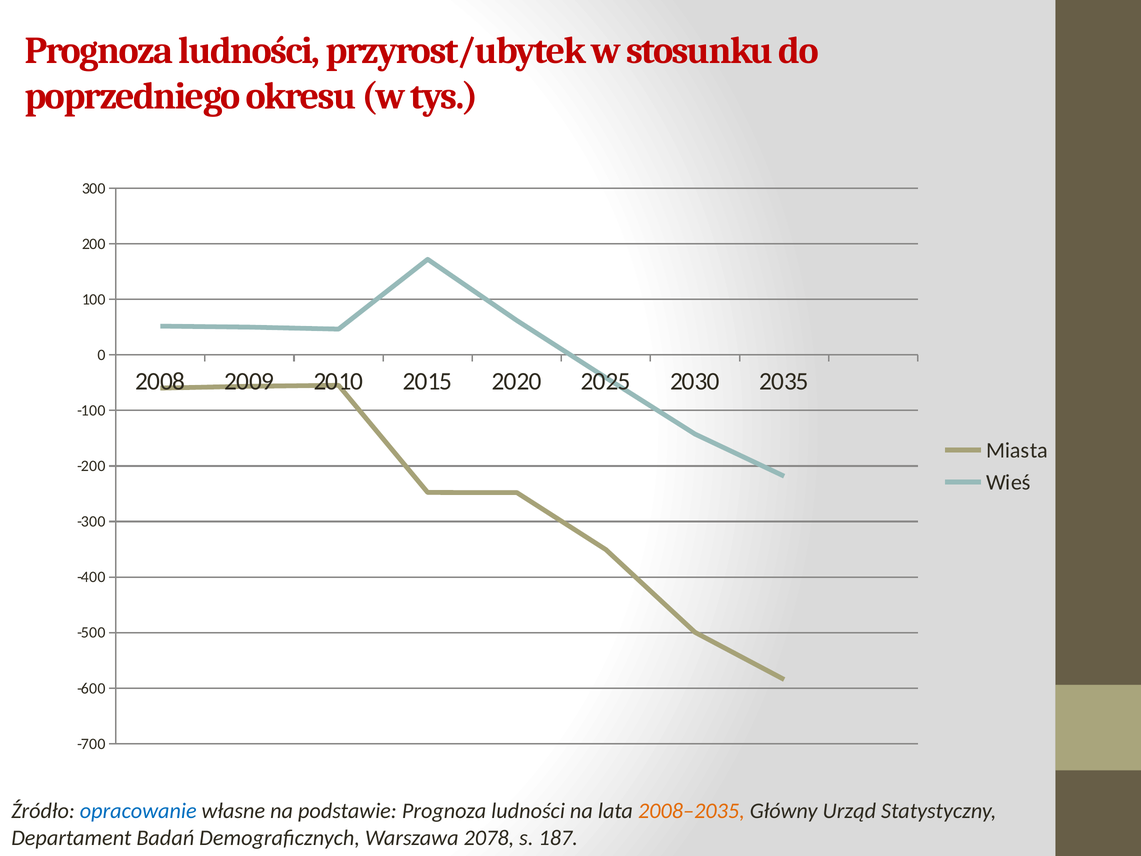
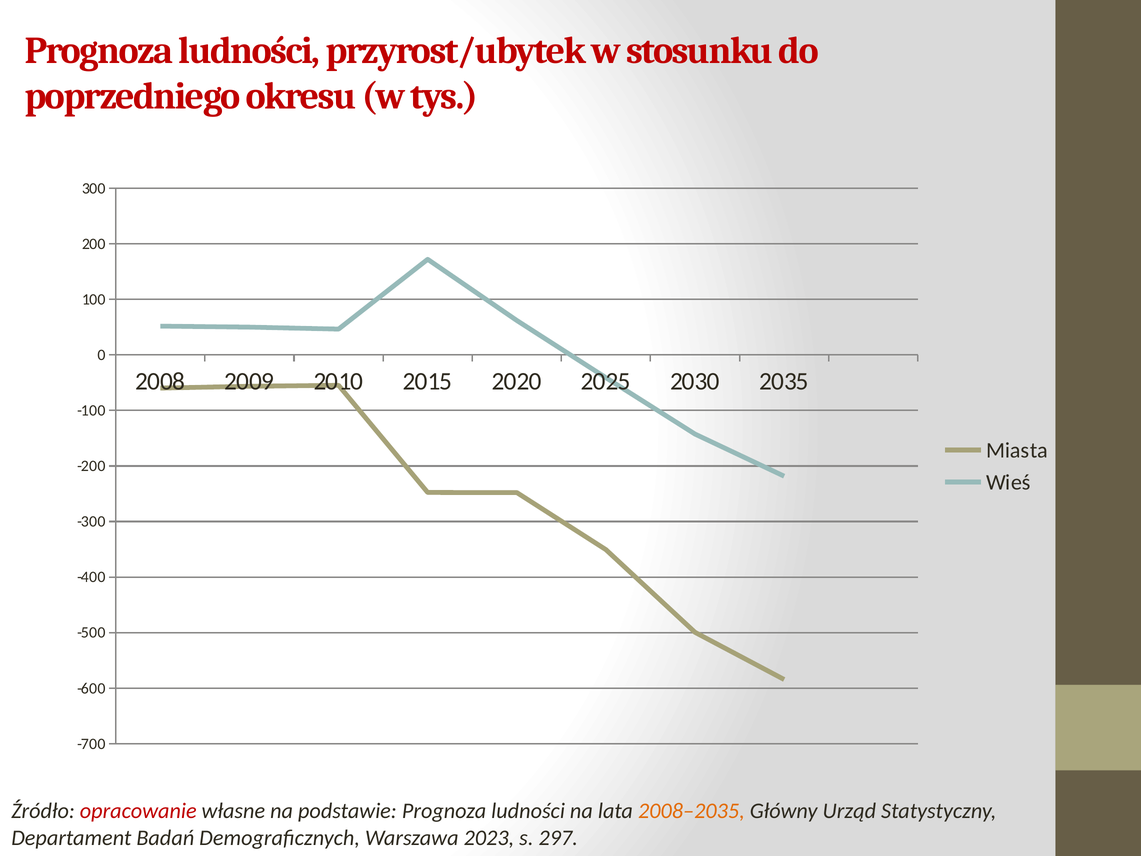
opracowanie colour: blue -> red (138, 811)
2078: 2078 -> 2023 (489, 838)
187: 187 -> 297 (558, 838)
